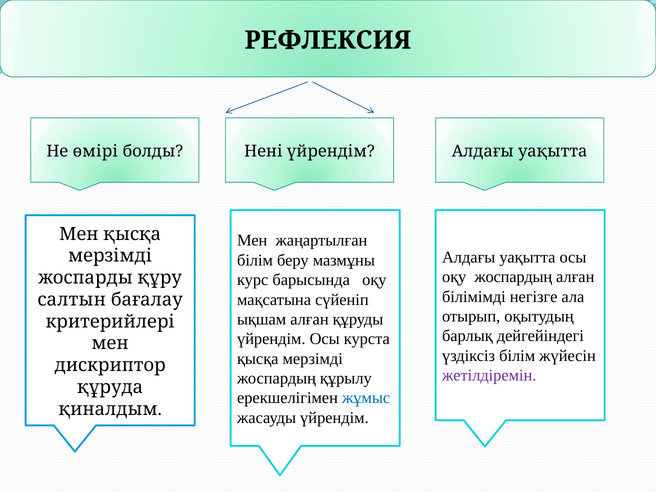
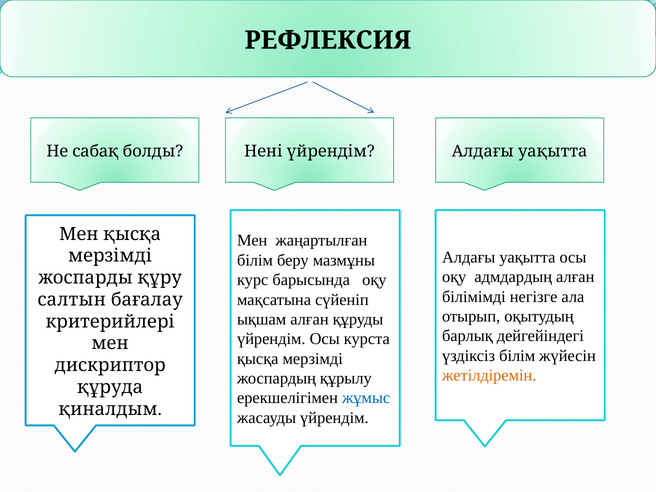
өмірі: өмірі -> сабақ (96, 151)
оқу жоспардың: жоспардың -> адмдардың (513, 277)
жетілдіремін colour: purple -> orange (489, 375)
